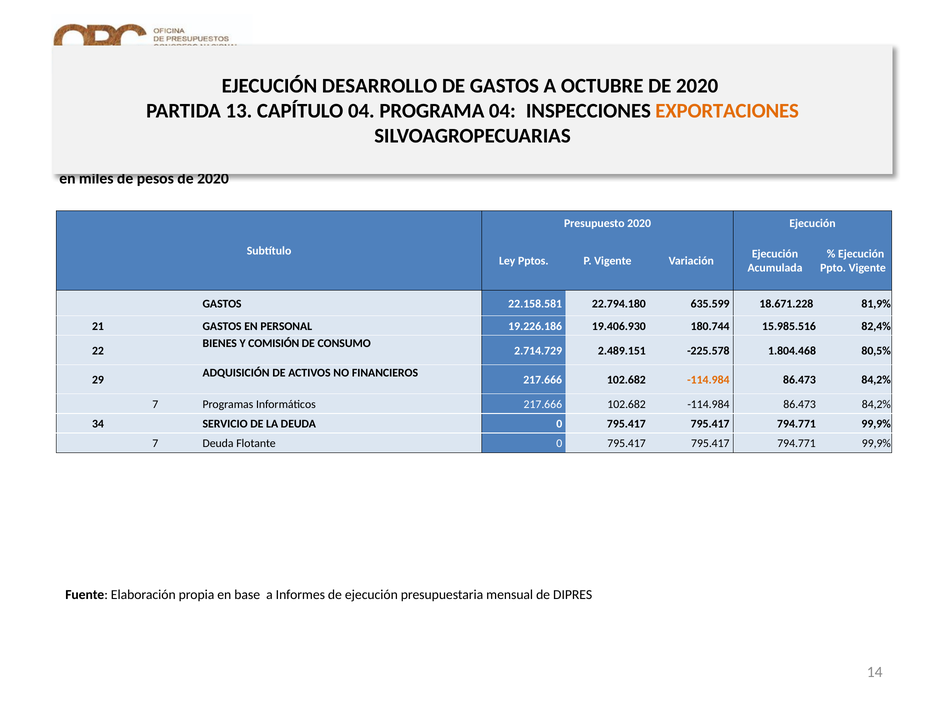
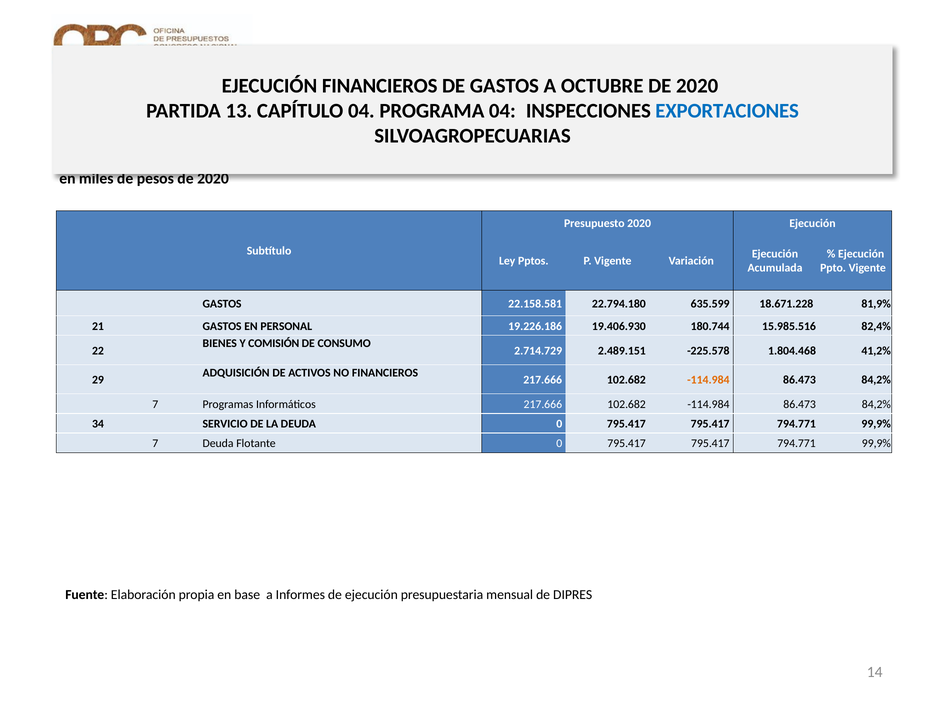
EJECUCIÓN DESARROLLO: DESARROLLO -> FINANCIEROS (380, 86)
EXPORTACIONES colour: orange -> blue (727, 111)
80,5%: 80,5% -> 41,2% (876, 351)
